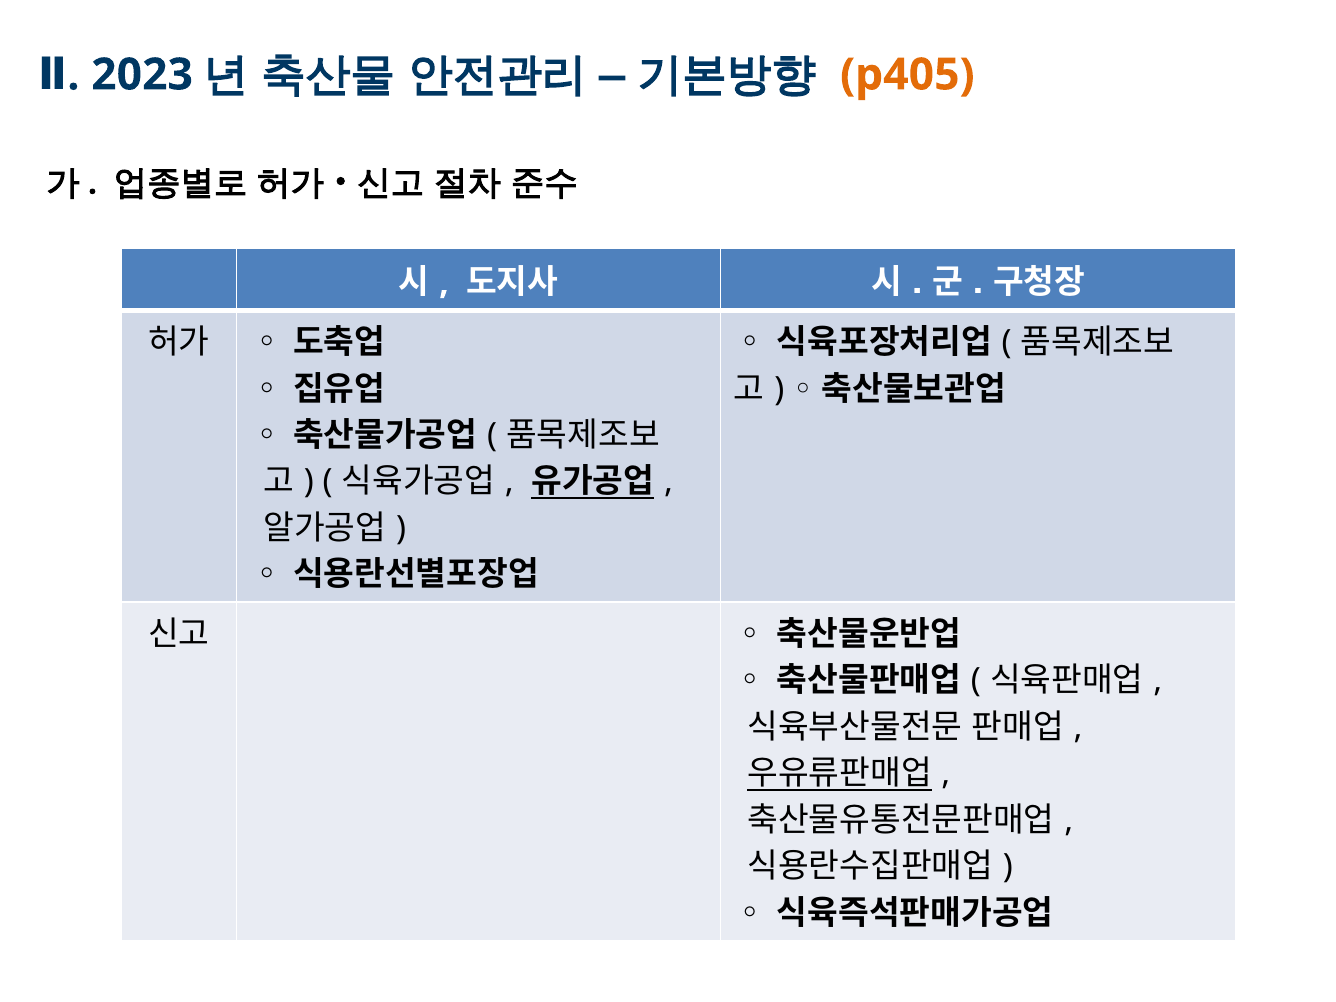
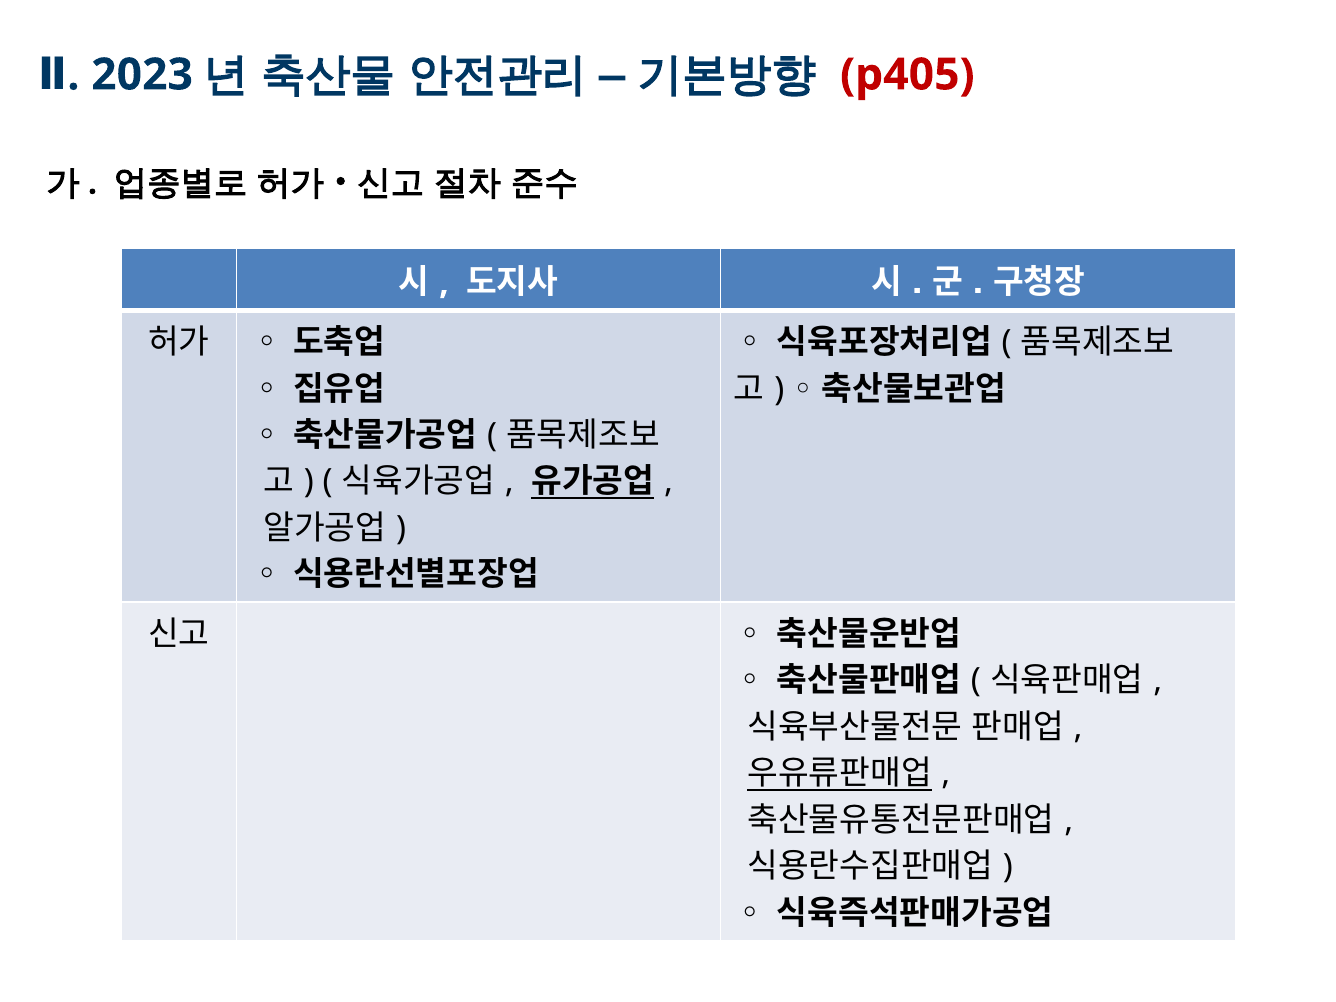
p405 colour: orange -> red (907, 75)
